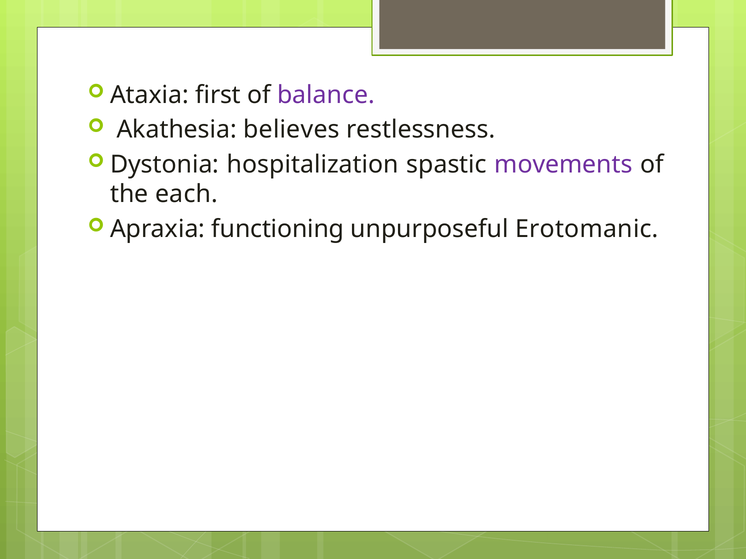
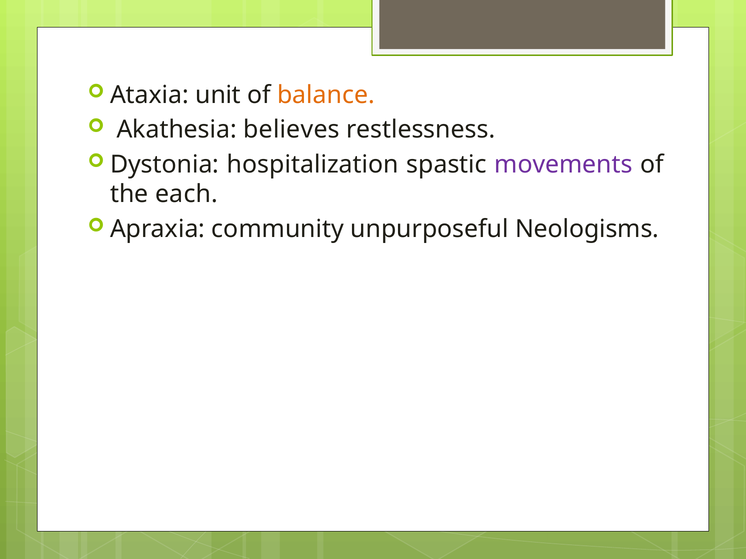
first: first -> unit (218, 95)
balance colour: purple -> orange (326, 95)
functioning: functioning -> community (278, 229)
Erotomanic: Erotomanic -> Neologisms (587, 229)
